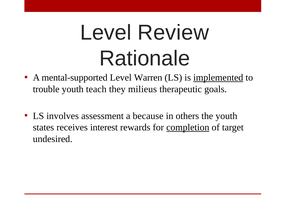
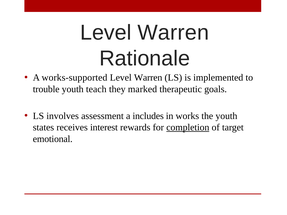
Review: Review -> Warren (173, 33)
mental-supported: mental-supported -> works-supported (74, 78)
implemented underline: present -> none (218, 78)
milieus: milieus -> marked (142, 89)
because: because -> includes (148, 116)
others: others -> works (187, 116)
undesired: undesired -> emotional (53, 139)
